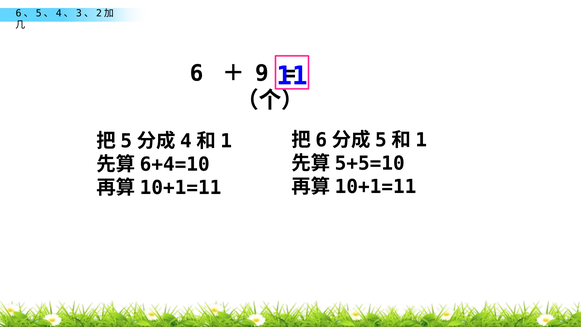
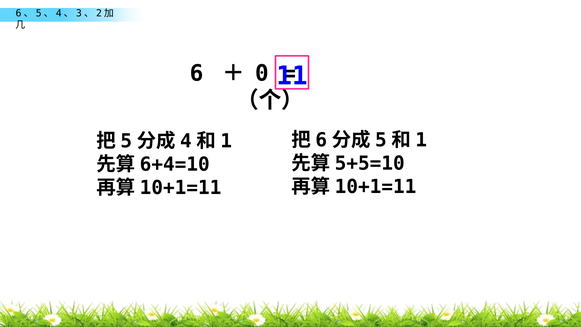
9: 9 -> 0 (262, 73)
